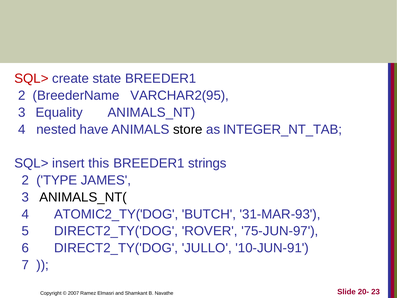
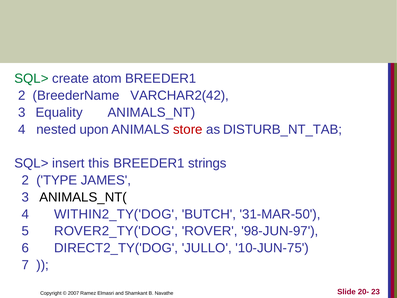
SQL> colour: red -> green (31, 79)
state: state -> atom (107, 79)
VARCHAR2(95: VARCHAR2(95 -> VARCHAR2(42 (180, 95)
have: have -> upon (94, 129)
store colour: black -> red (188, 129)
INTEGER_NT_TAB: INTEGER_NT_TAB -> DISTURB_NT_TAB (283, 129)
ATOMIC2_TY('DOG: ATOMIC2_TY('DOG -> WITHIN2_TY('DOG (116, 214)
31-MAR-93: 31-MAR-93 -> 31-MAR-50 (280, 214)
5 DIRECT2_TY('DOG: DIRECT2_TY('DOG -> ROVER2_TY('DOG (116, 231)
75-JUN-97: 75-JUN-97 -> 98-JUN-97 (280, 231)
10-JUN-91: 10-JUN-91 -> 10-JUN-75 (272, 248)
